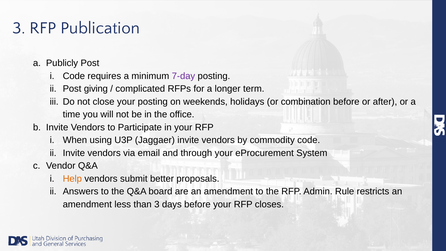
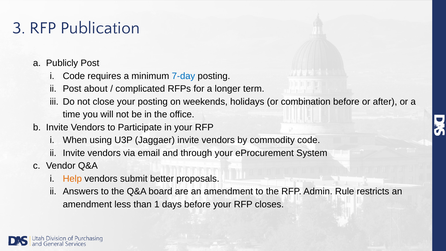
7-day colour: purple -> blue (183, 76)
giving: giving -> about (96, 89)
than 3: 3 -> 1 (157, 204)
